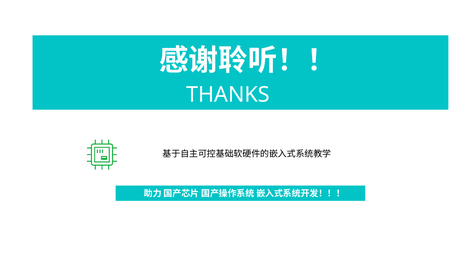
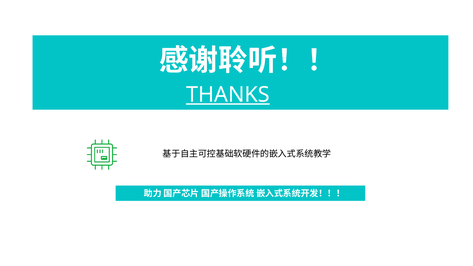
THANKS underline: none -> present (228, 95)
